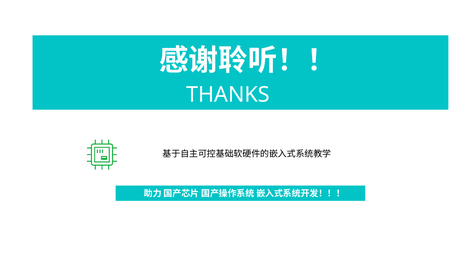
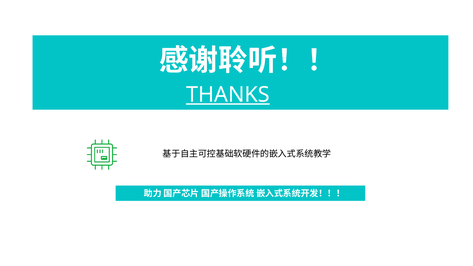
THANKS underline: none -> present (228, 95)
